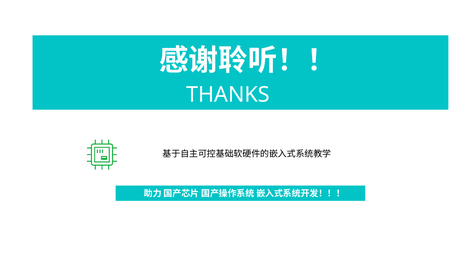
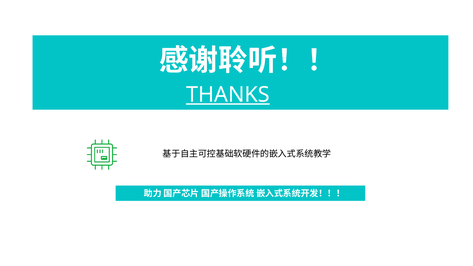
THANKS underline: none -> present (228, 95)
